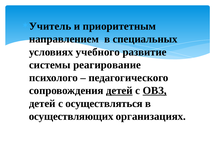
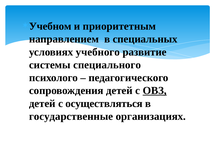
Учитель: Учитель -> Учебном (50, 26)
реагирование: реагирование -> специального (107, 65)
детей underline: present -> none (119, 91)
осуществляющих: осуществляющих -> государственные (71, 117)
